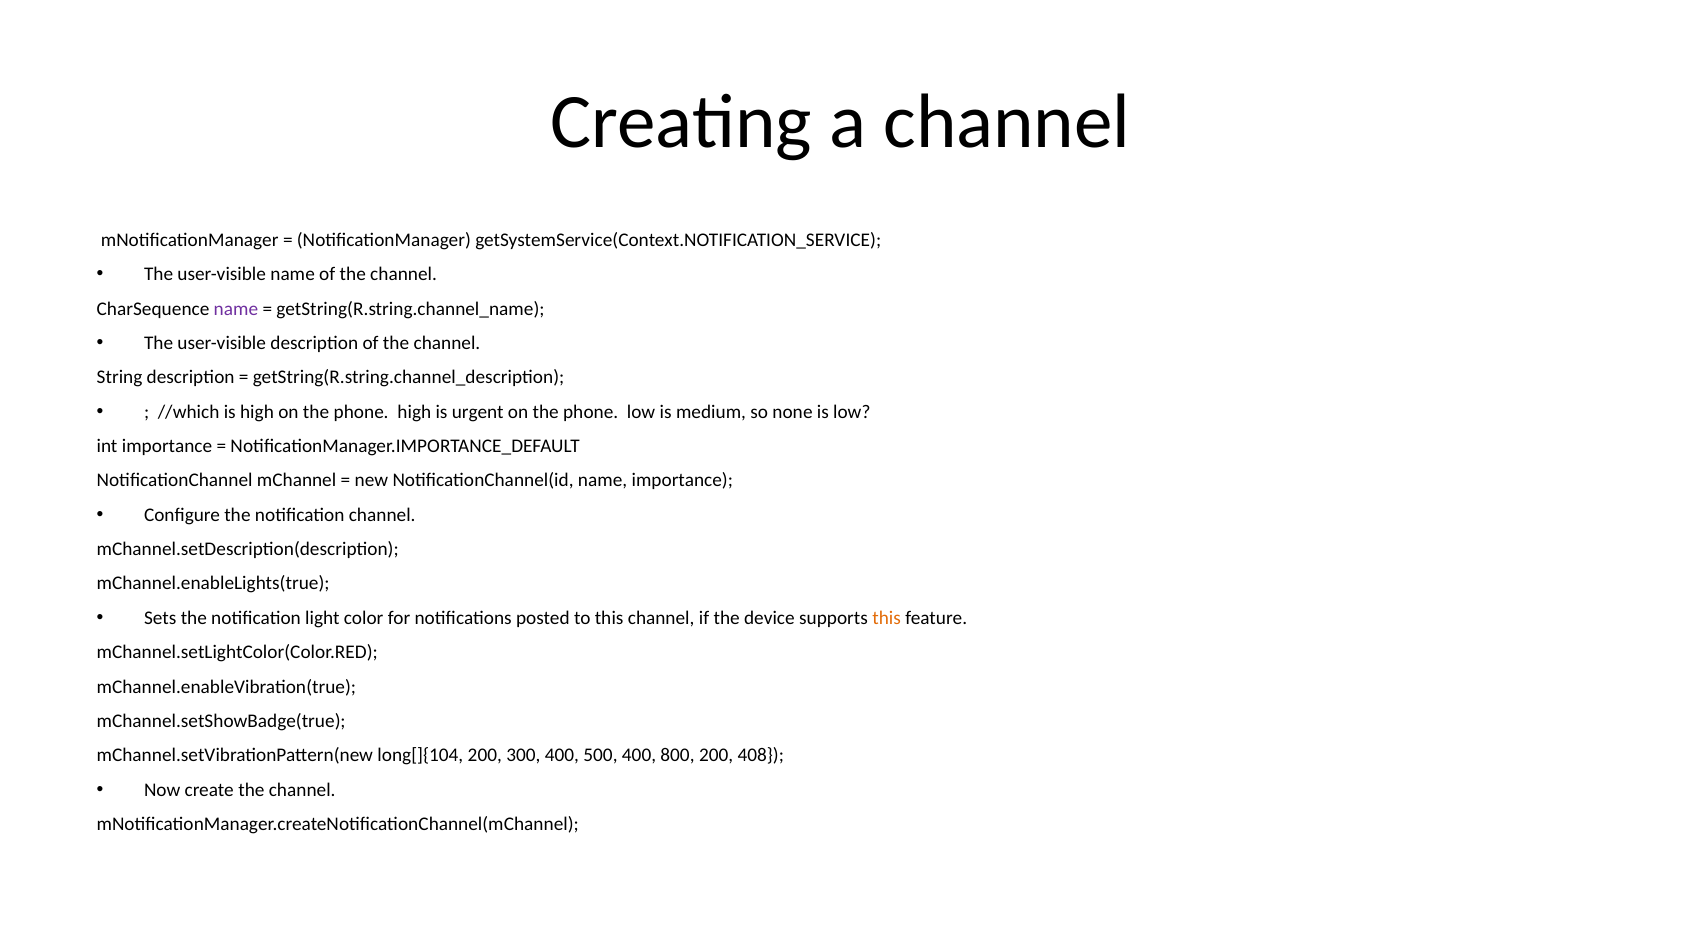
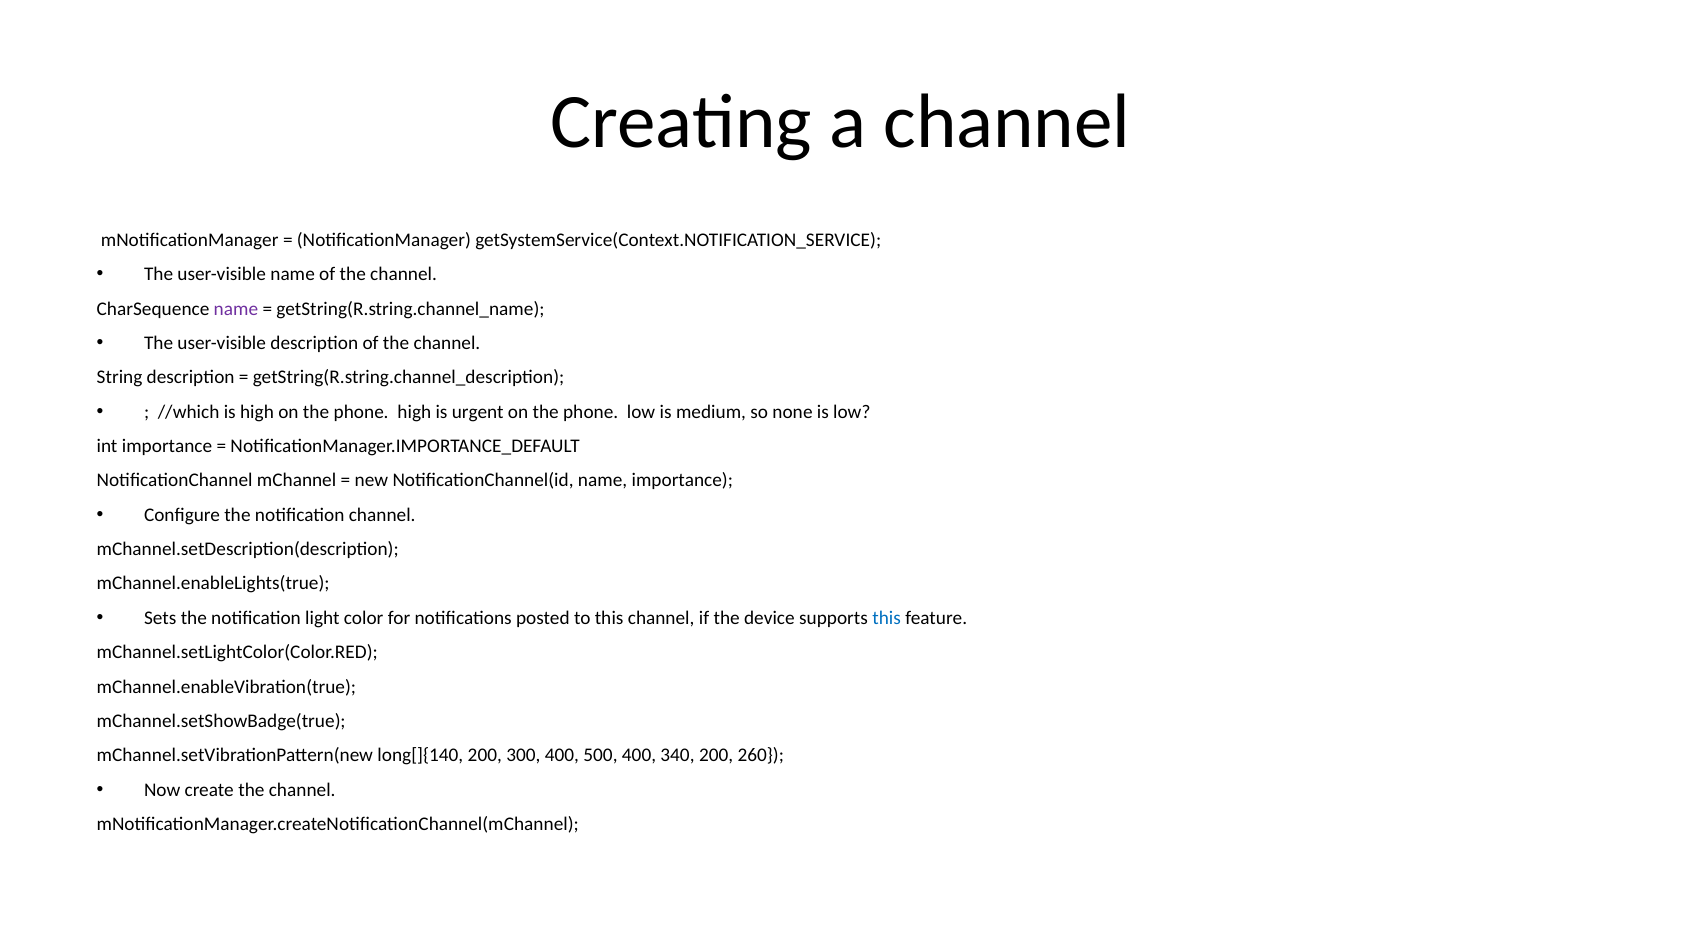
this colour: orange -> blue (887, 618)
long[]{104: long[]{104 -> long[]{140 (420, 756)
800: 800 -> 340 (678, 756)
408: 408 -> 260 (761, 756)
